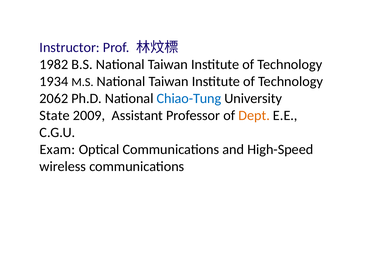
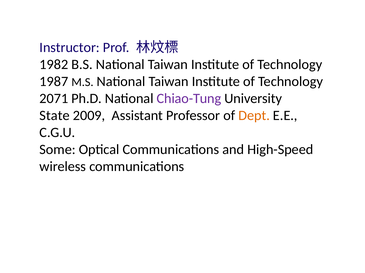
1934: 1934 -> 1987 (54, 82)
2062: 2062 -> 2071 (54, 99)
Chiao-Tung colour: blue -> purple (189, 99)
Exam: Exam -> Some (58, 150)
